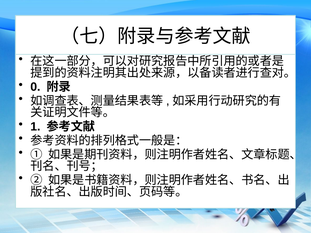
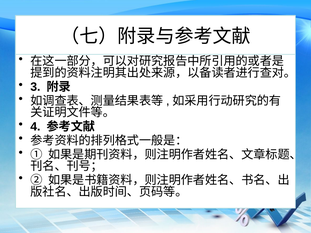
0: 0 -> 3 (35, 87)
1: 1 -> 4 (35, 127)
